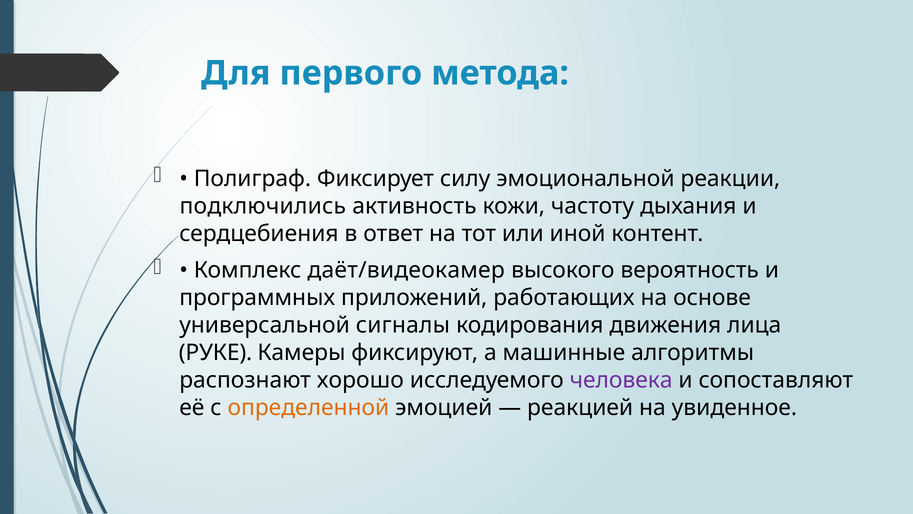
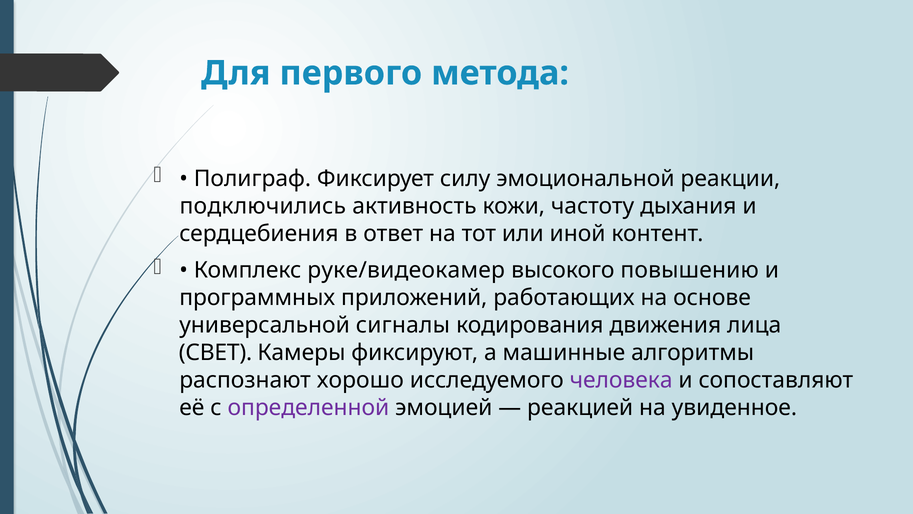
даёт/видеокамер: даёт/видеокамер -> руке/видеокамер (406, 270)
вероятность: вероятность -> повышению (690, 270)
РУКЕ: РУКЕ -> СВЕТ (215, 352)
определенной colour: orange -> purple (308, 407)
